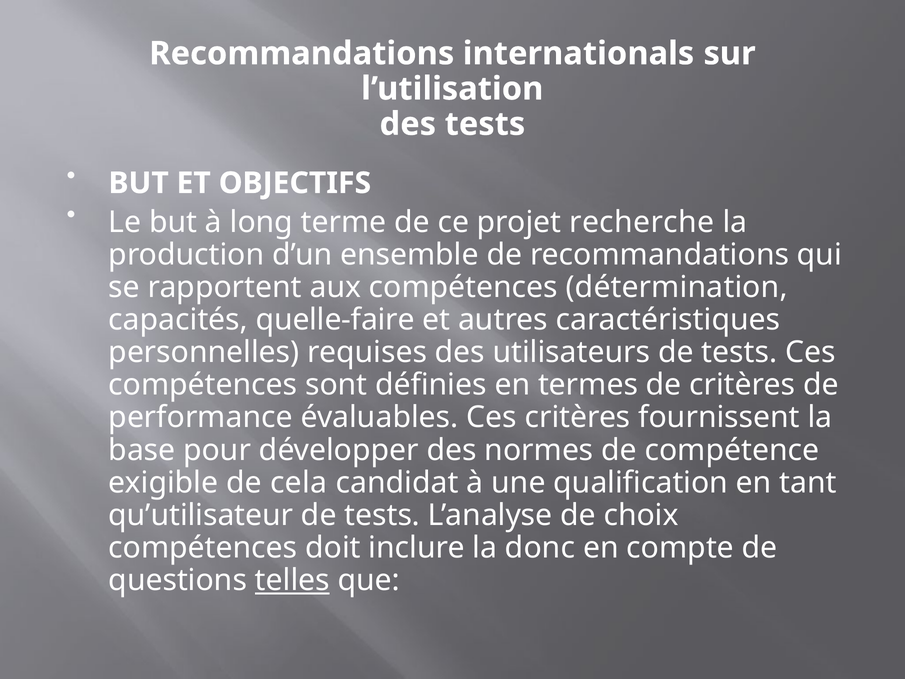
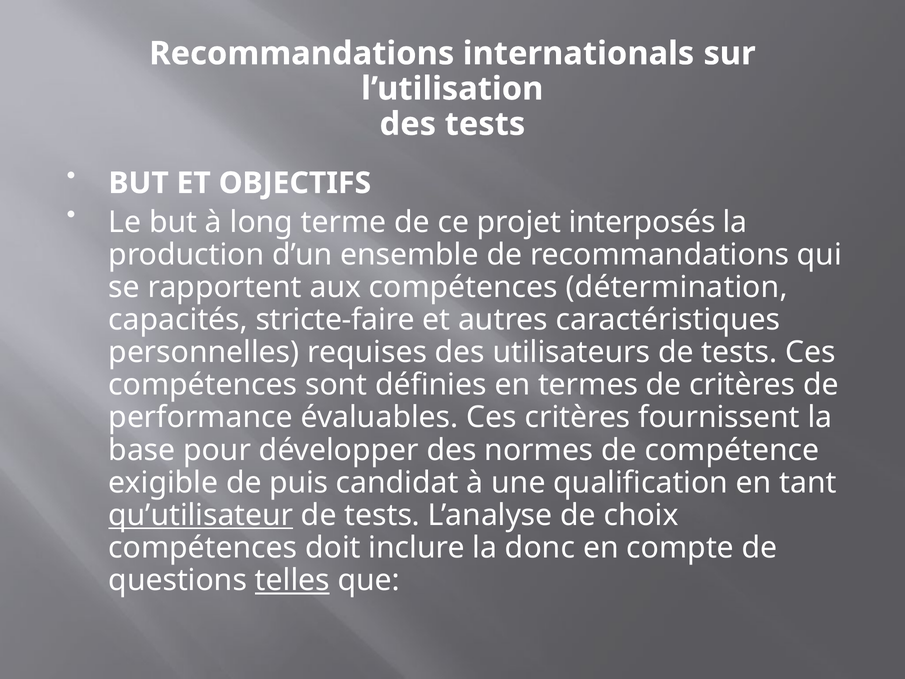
recherche: recherche -> interposés (642, 222)
quelle-faire: quelle-faire -> stricte-faire (335, 320)
cela: cela -> puis (299, 482)
qu’utilisateur underline: none -> present (201, 515)
